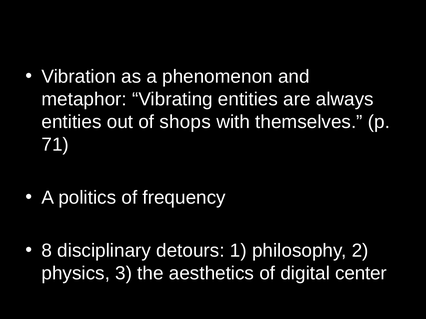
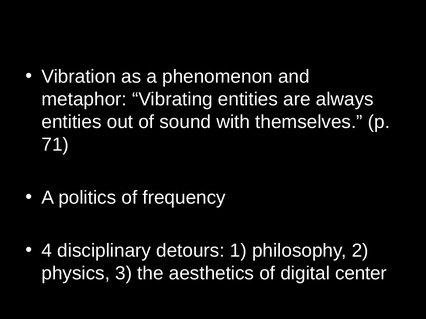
shops: shops -> sound (185, 122)
8: 8 -> 4 (47, 251)
